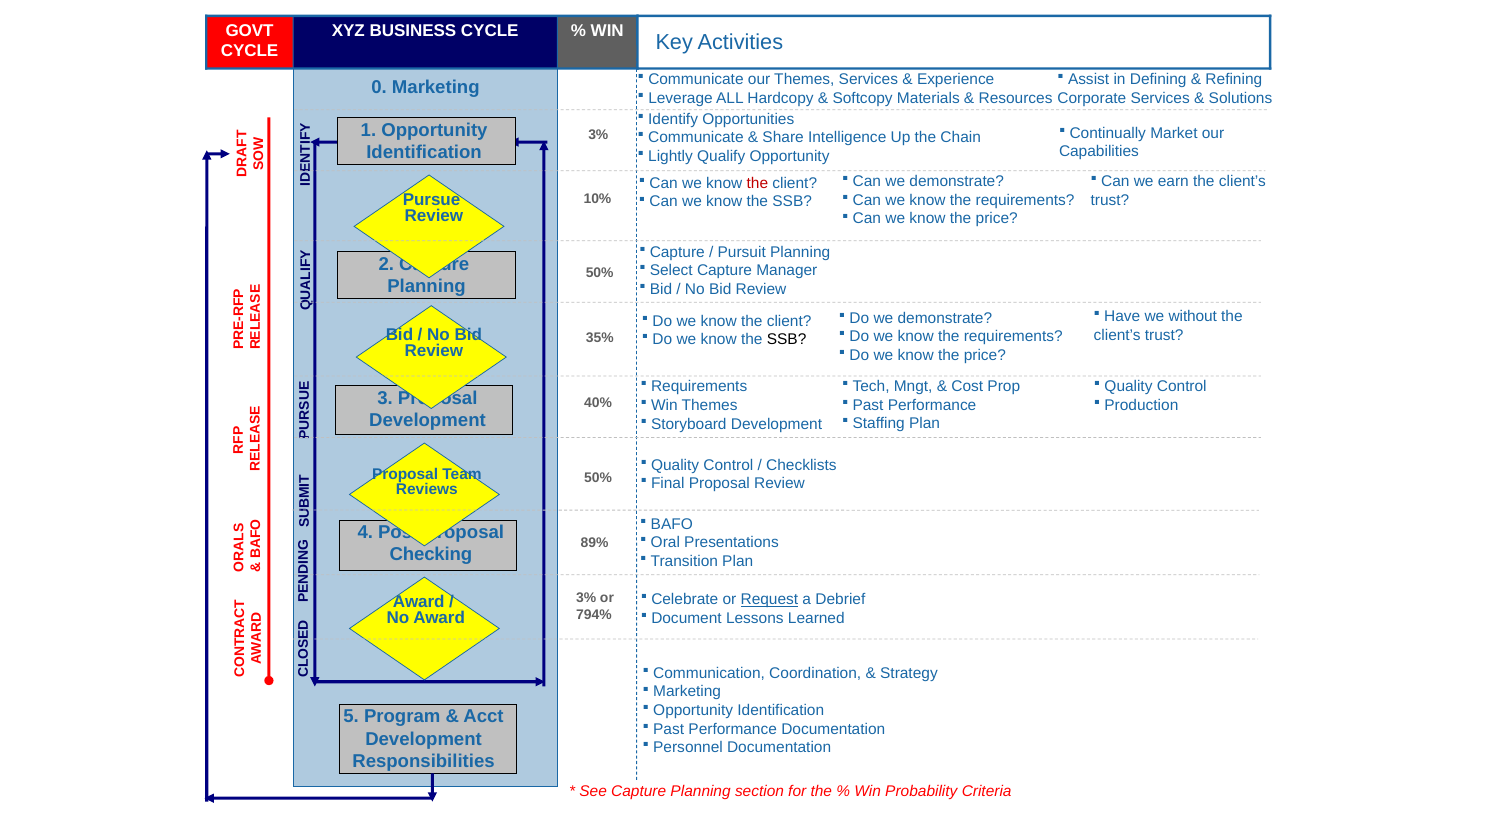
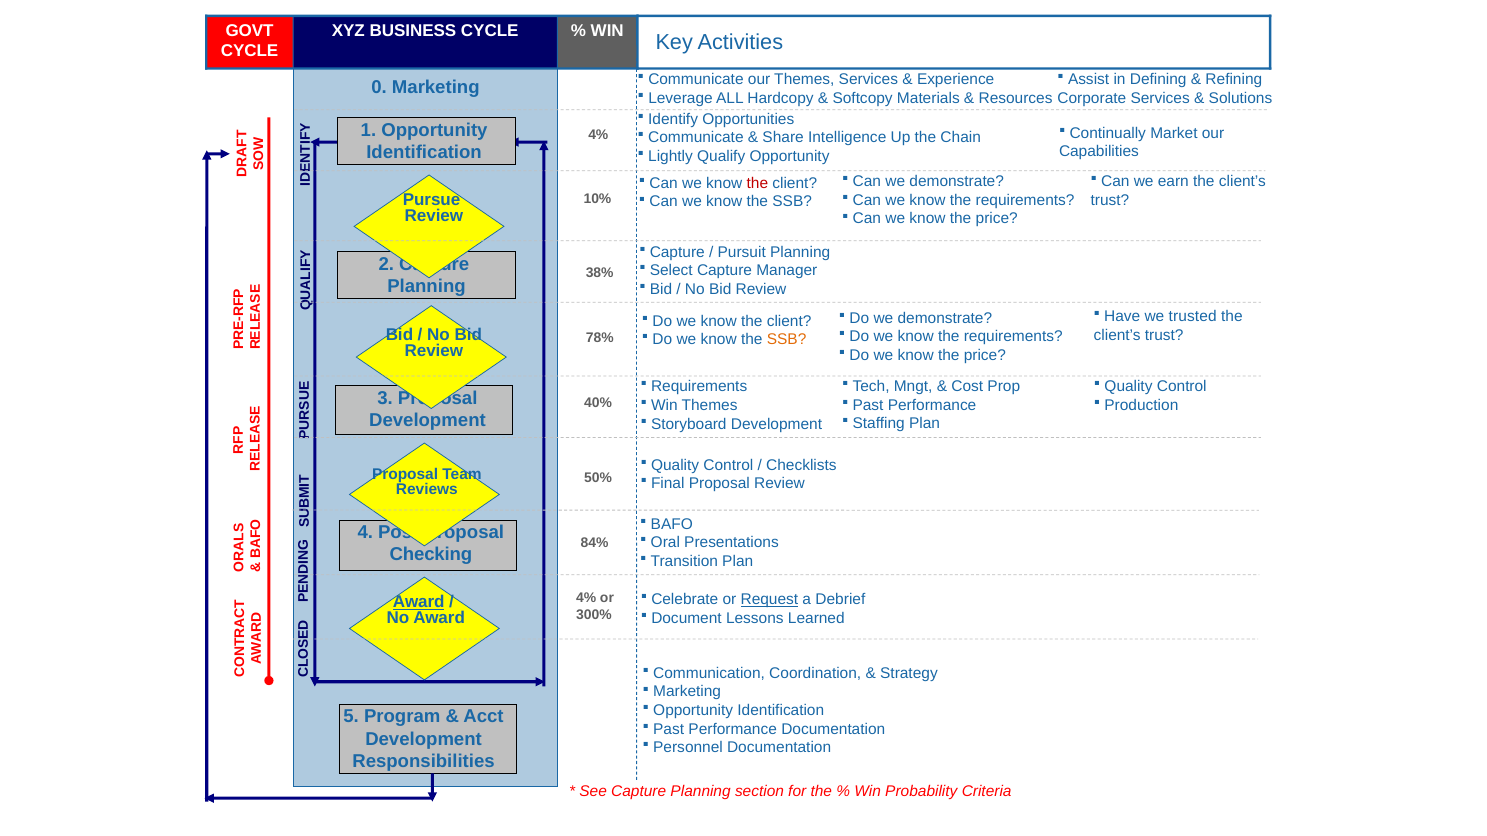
3%: 3% -> 4% (598, 135)
50%: 50% -> 38% (600, 273)
without: without -> trusted (1193, 316)
35%: 35% -> 78% (600, 338)
SSB colour: black -> orange (787, 340)
89%: 89% -> 84% (595, 543)
3%: 3% -> 4% (586, 598)
Award underline: none -> present (419, 602)
794%: 794% -> 300% (594, 615)
